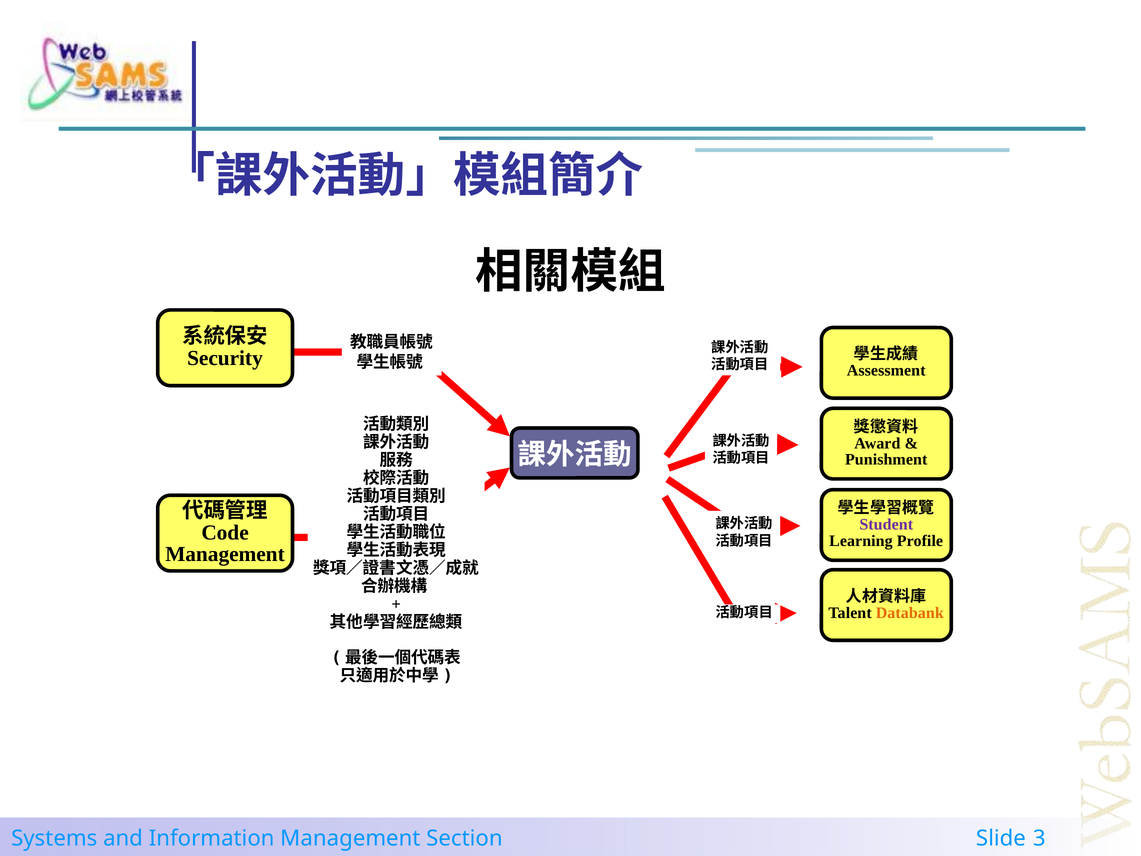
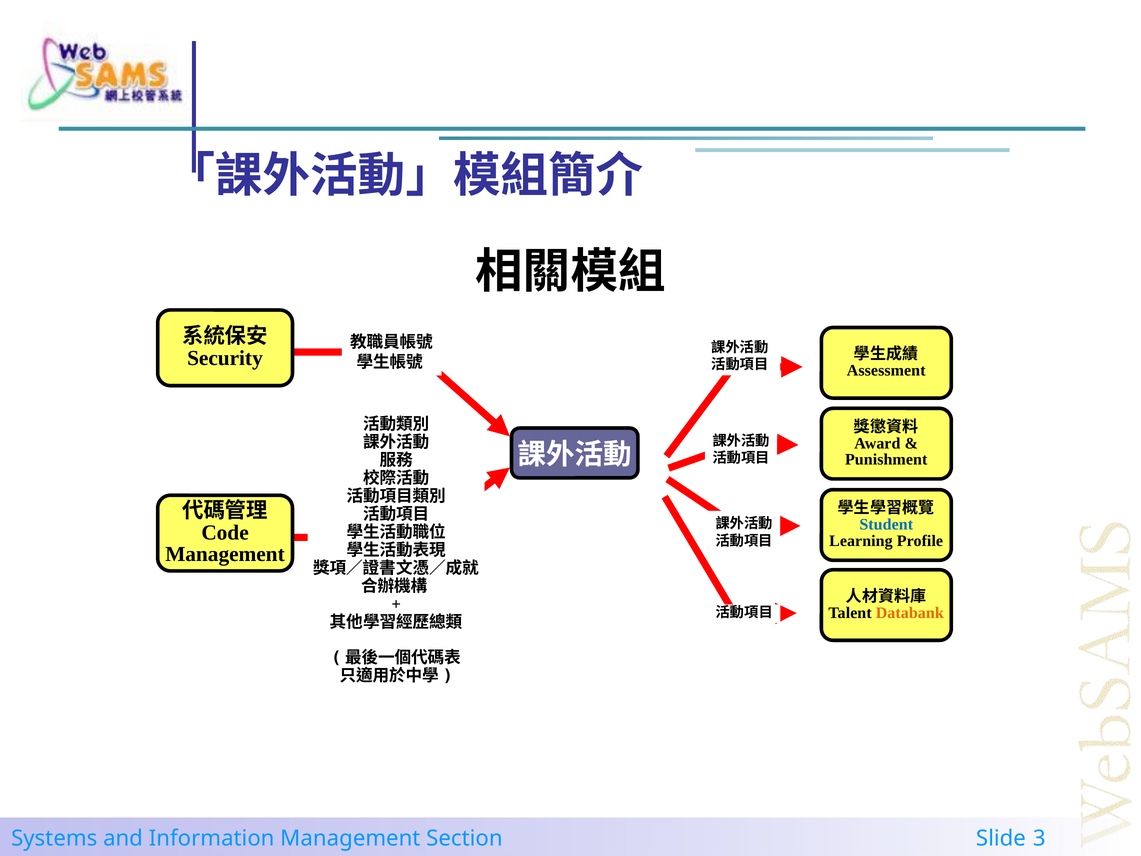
Student colour: purple -> blue (886, 524)
